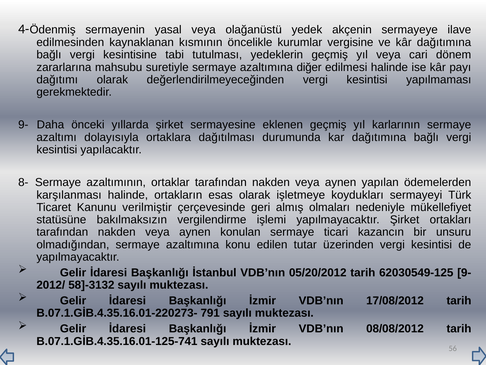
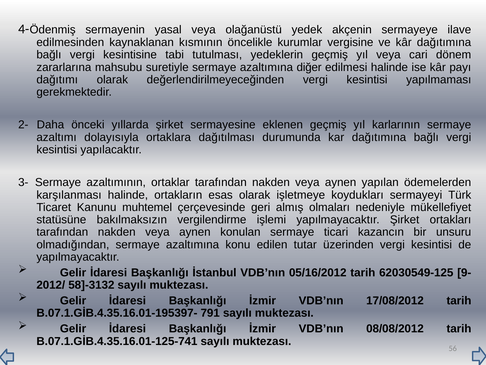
9-: 9- -> 2- (23, 125)
8-: 8- -> 3- (23, 182)
verilmiştir: verilmiştir -> muhtemel (147, 207)
05/20/2012: 05/20/2012 -> 05/16/2012 (318, 272)
B.07.1.GİB.4.35.16.01-220273-: B.07.1.GİB.4.35.16.01-220273- -> B.07.1.GİB.4.35.16.01-195397- (117, 313)
